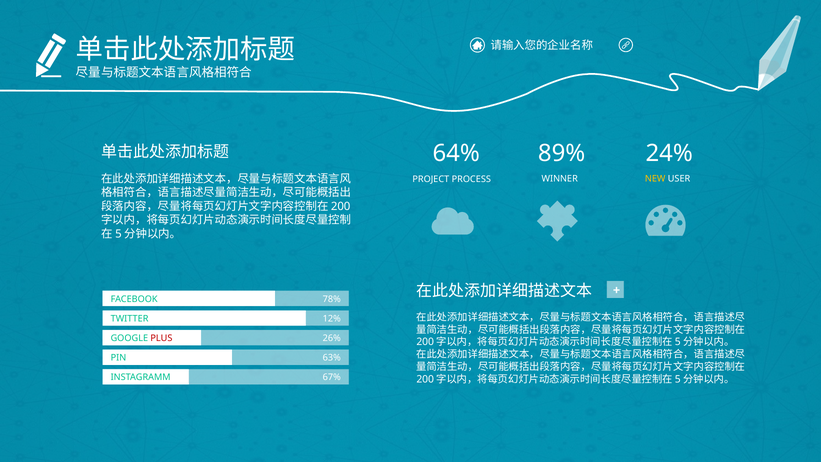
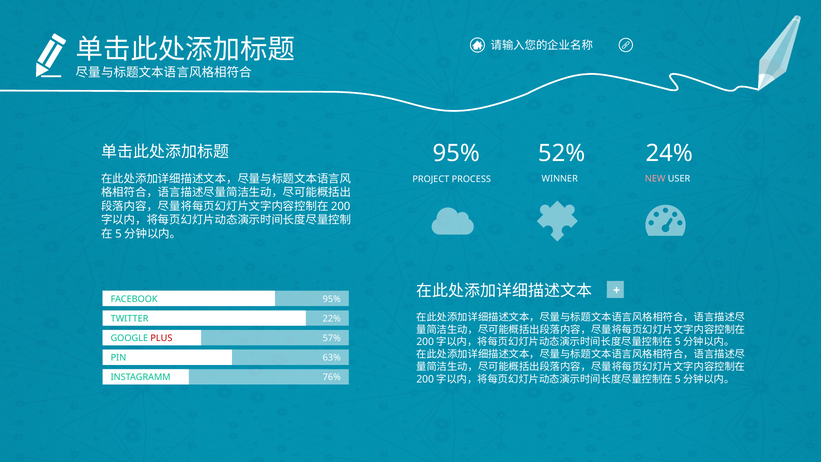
64%: 64% -> 95% (456, 153)
89%: 89% -> 52% (562, 153)
NEW colour: yellow -> pink (655, 178)
78%: 78% -> 95% (332, 299)
12%: 12% -> 22% (332, 319)
26%: 26% -> 57% (332, 338)
67%: 67% -> 76% (332, 377)
